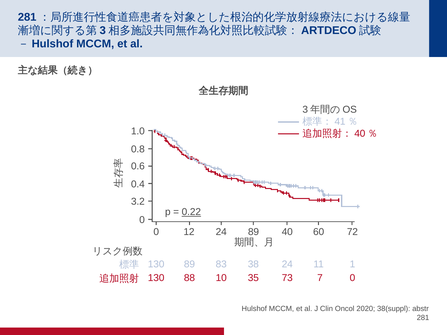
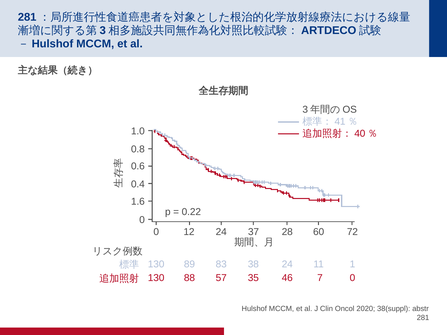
3.2: 3.2 -> 1.6 (138, 202)
0.22 underline: present -> none (191, 212)
12 89: 89 -> 37 (254, 232)
40: 40 -> 28 (287, 232)
10: 10 -> 57 (221, 278)
73: 73 -> 46 (287, 278)
